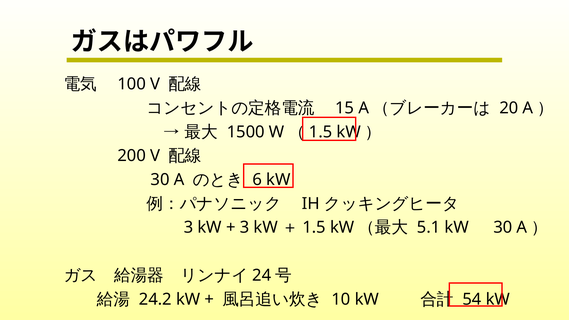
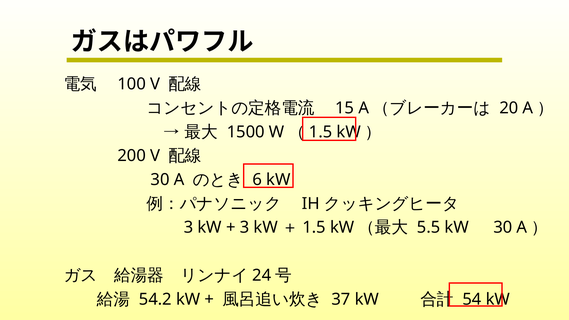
5.1: 5.1 -> 5.5 (429, 228)
24.2: 24.2 -> 54.2 (155, 299)
10: 10 -> 37 (341, 299)
